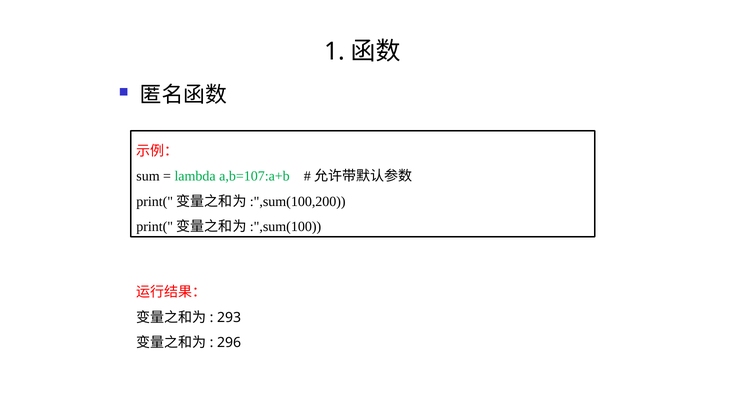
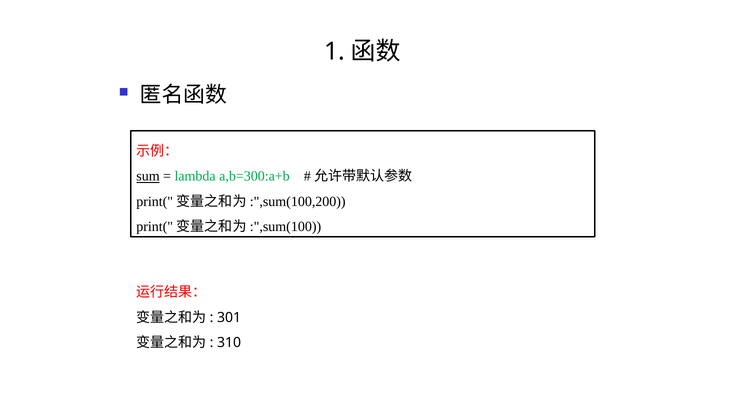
sum underline: none -> present (148, 176)
a,b=107:a+b: a,b=107:a+b -> a,b=300:a+b (254, 176)
293: 293 -> 301 (229, 318)
296: 296 -> 310 (229, 343)
